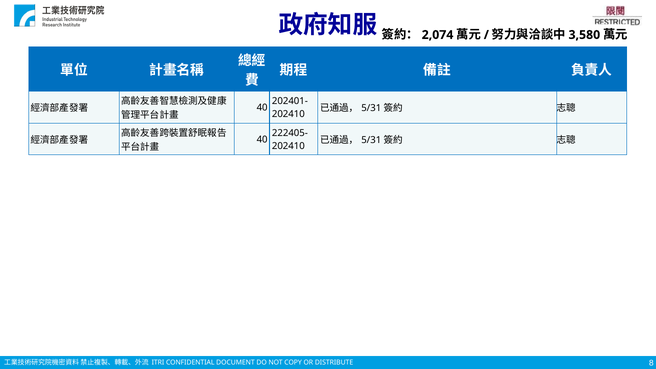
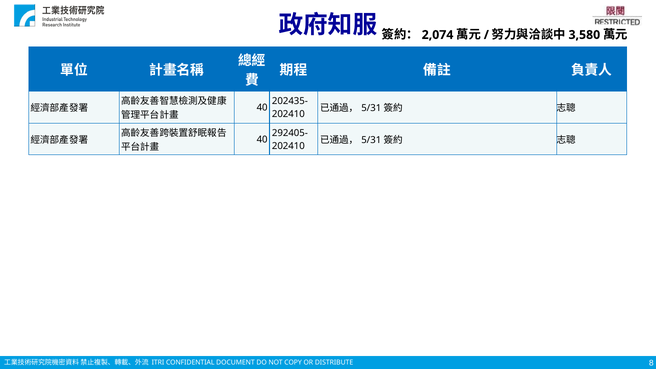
202401-: 202401- -> 202435- (290, 101)
222405-: 222405- -> 292405- (290, 133)
